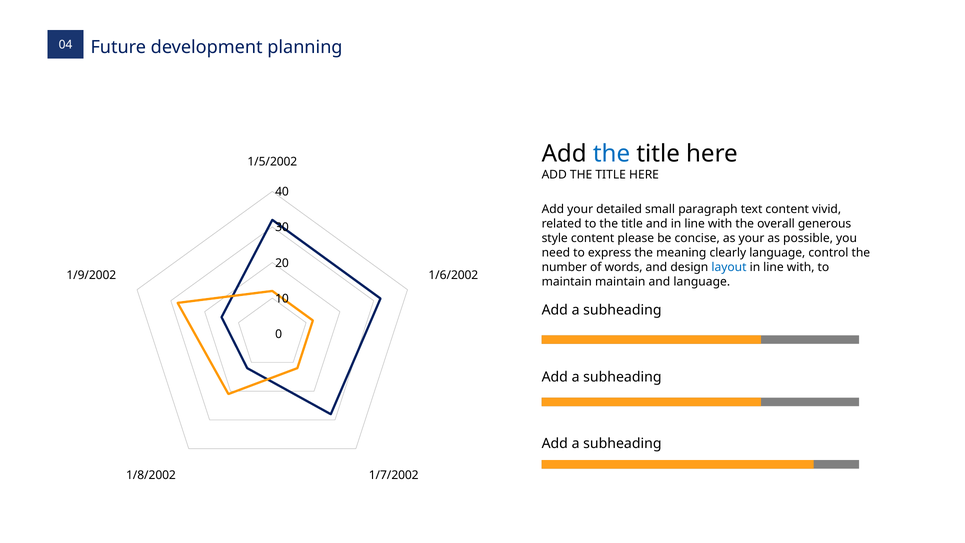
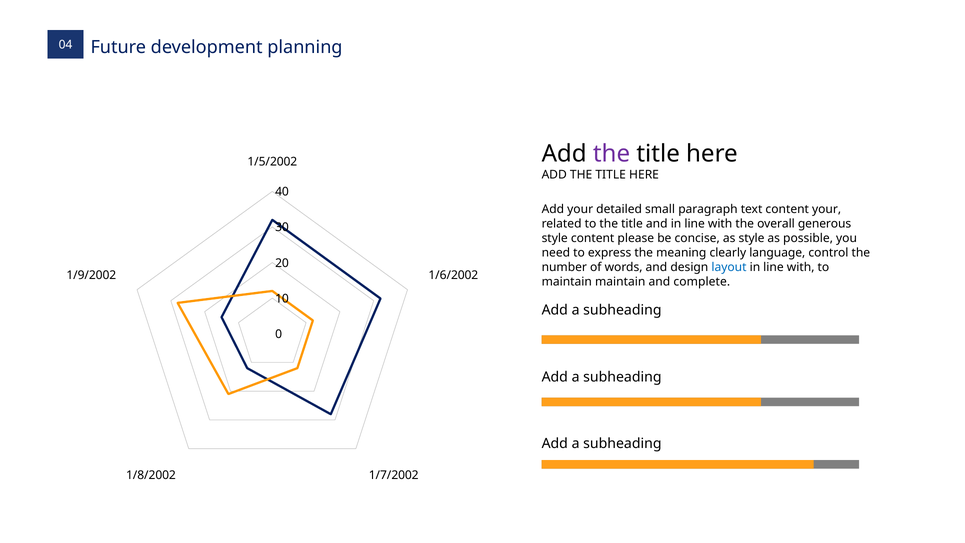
the colour: blue -> purple (612, 154)
content vivid: vivid -> your (827, 209)
as your: your -> style (751, 238)
and language: language -> complete (702, 282)
